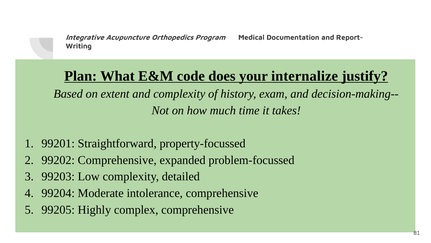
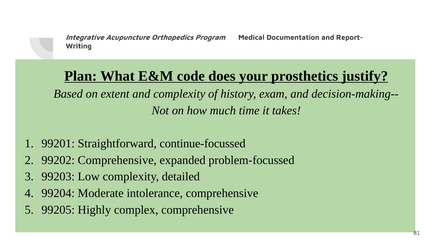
internalize: internalize -> prosthetics (305, 76)
property-focussed: property-focussed -> continue-focussed (203, 143)
